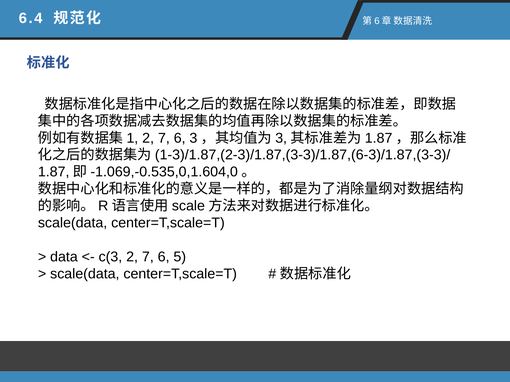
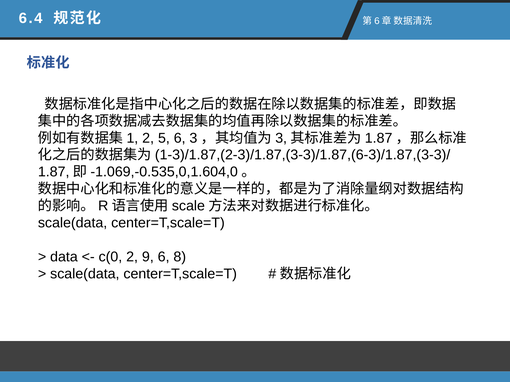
7: 7 -> 5 (164, 138)
c(3: c(3 -> c(0 (110, 257)
7: 7 -> 9 (148, 257)
5: 5 -> 8 (180, 257)
